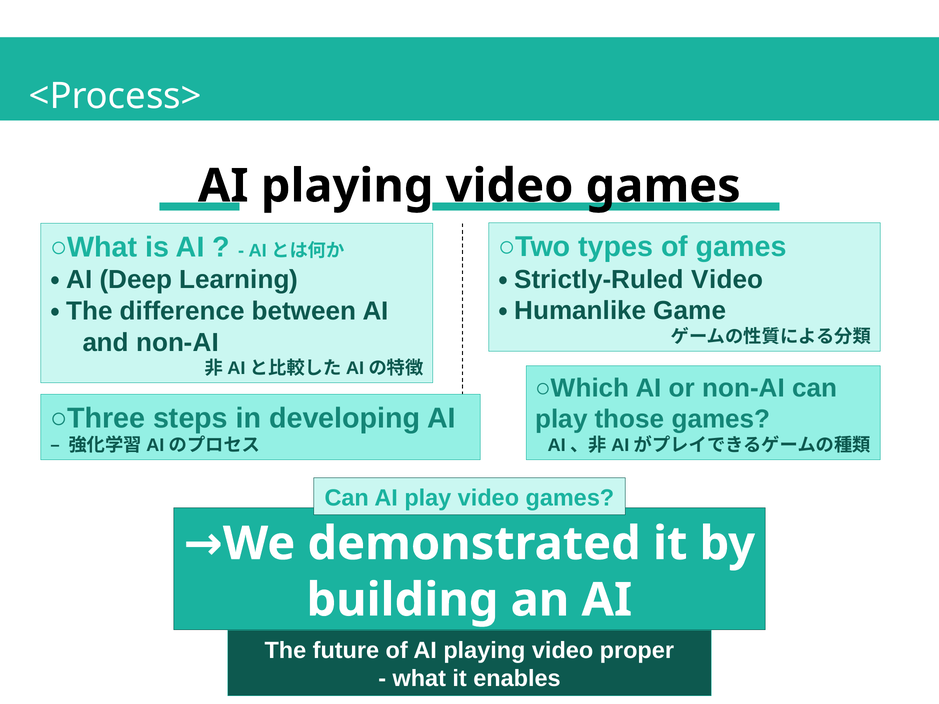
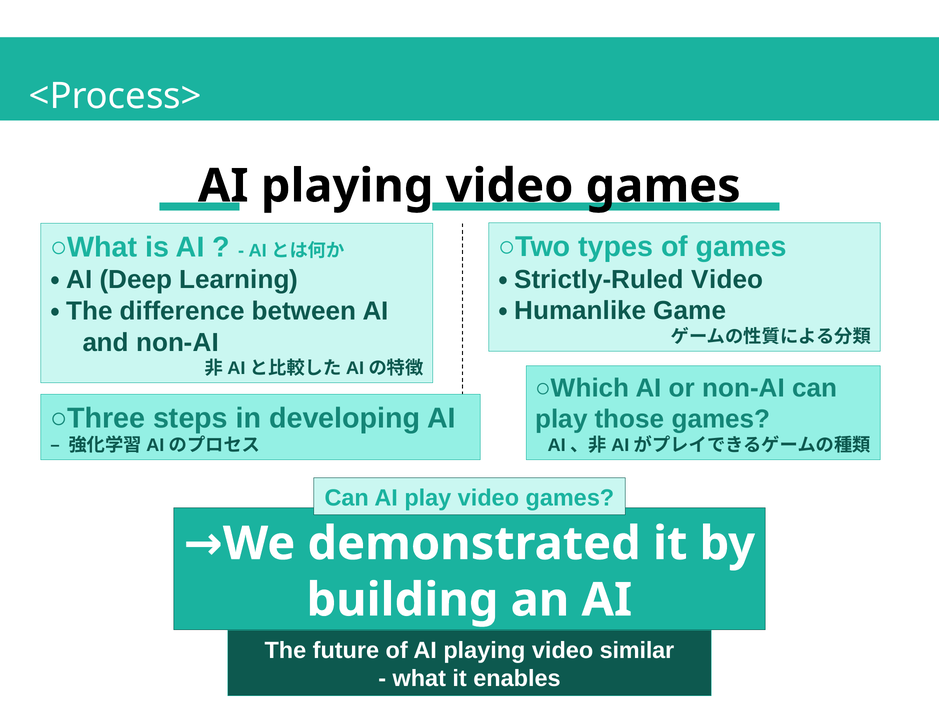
proper: proper -> similar (637, 651)
